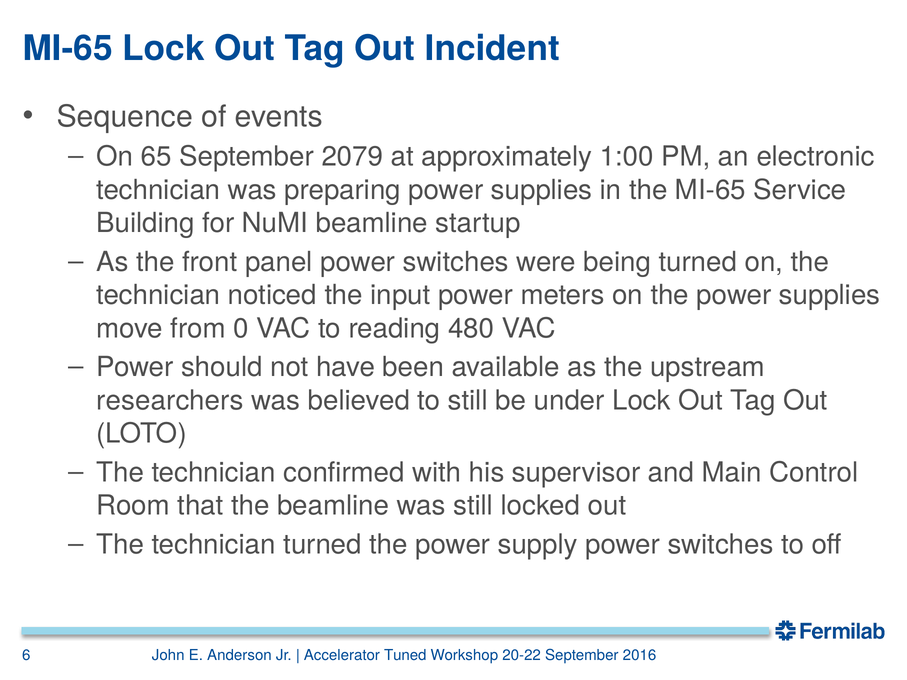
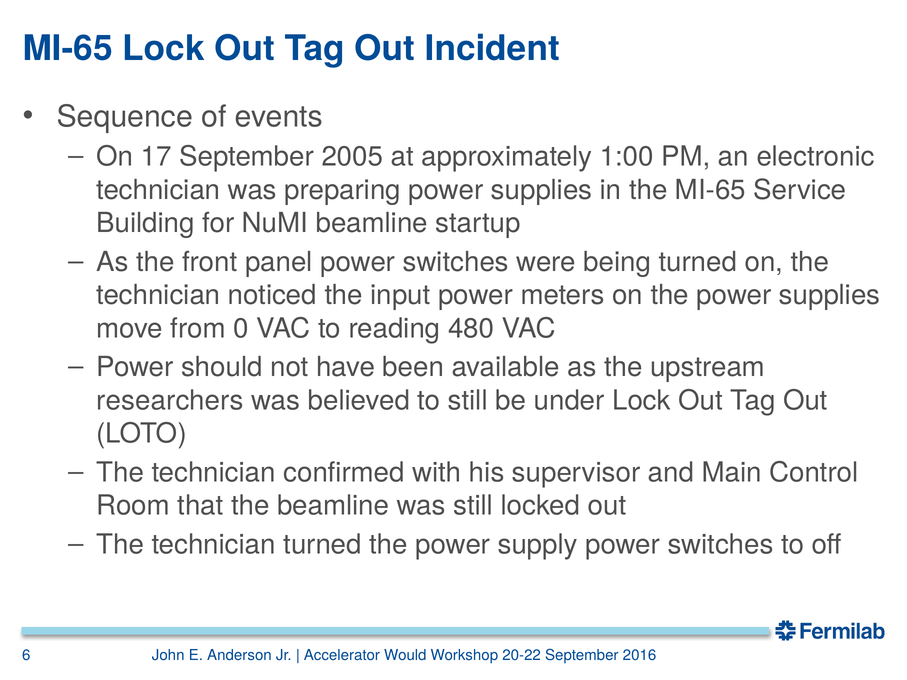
65: 65 -> 17 (156, 157)
2079: 2079 -> 2005 (352, 157)
Tuned: Tuned -> Would (405, 655)
